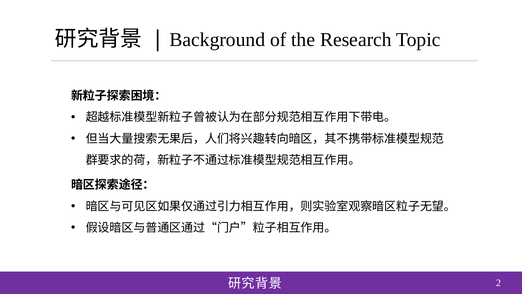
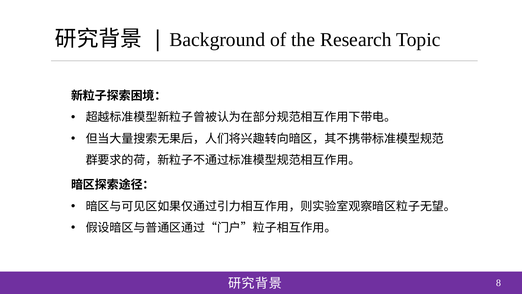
2: 2 -> 8 (499, 283)
